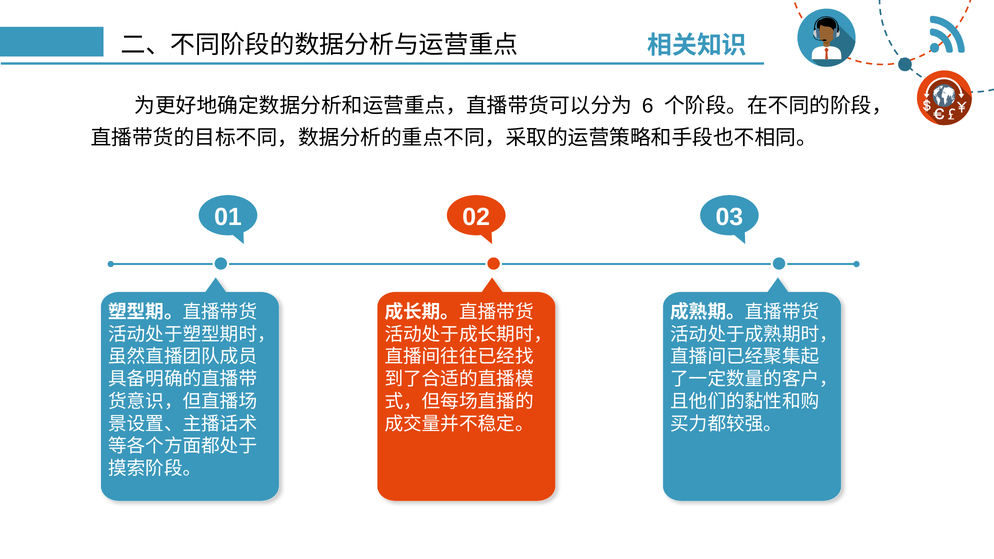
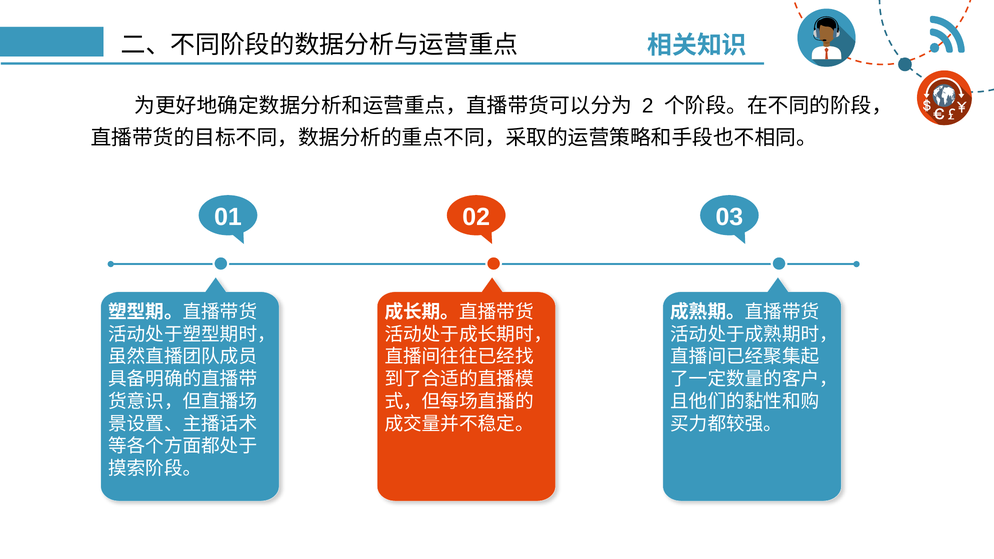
6: 6 -> 2 (648, 106)
